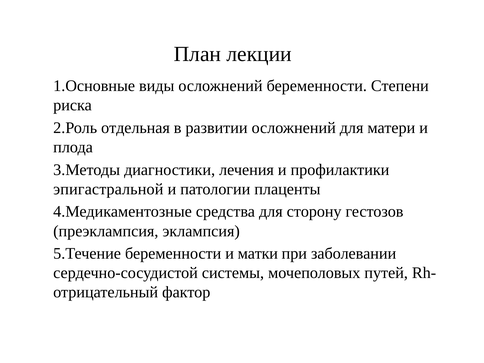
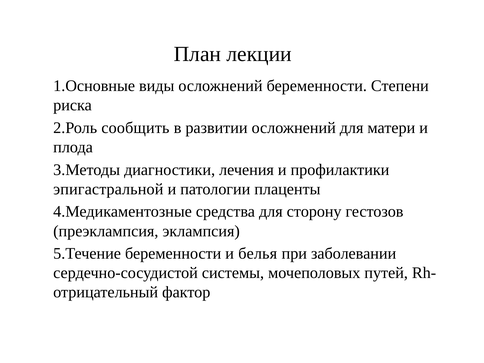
отдельная: отдельная -> сообщить (135, 128)
матки: матки -> белья (258, 254)
